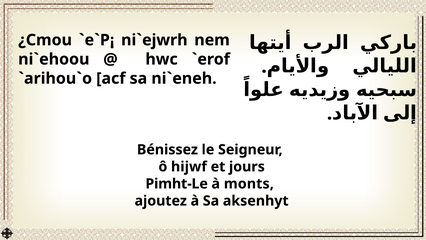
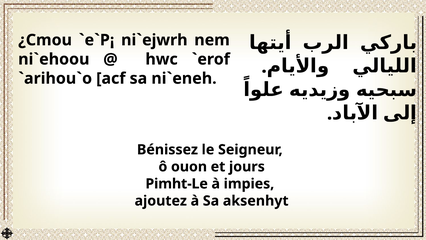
hijwf: hijwf -> ouon (189, 166)
monts: monts -> impies (249, 184)
